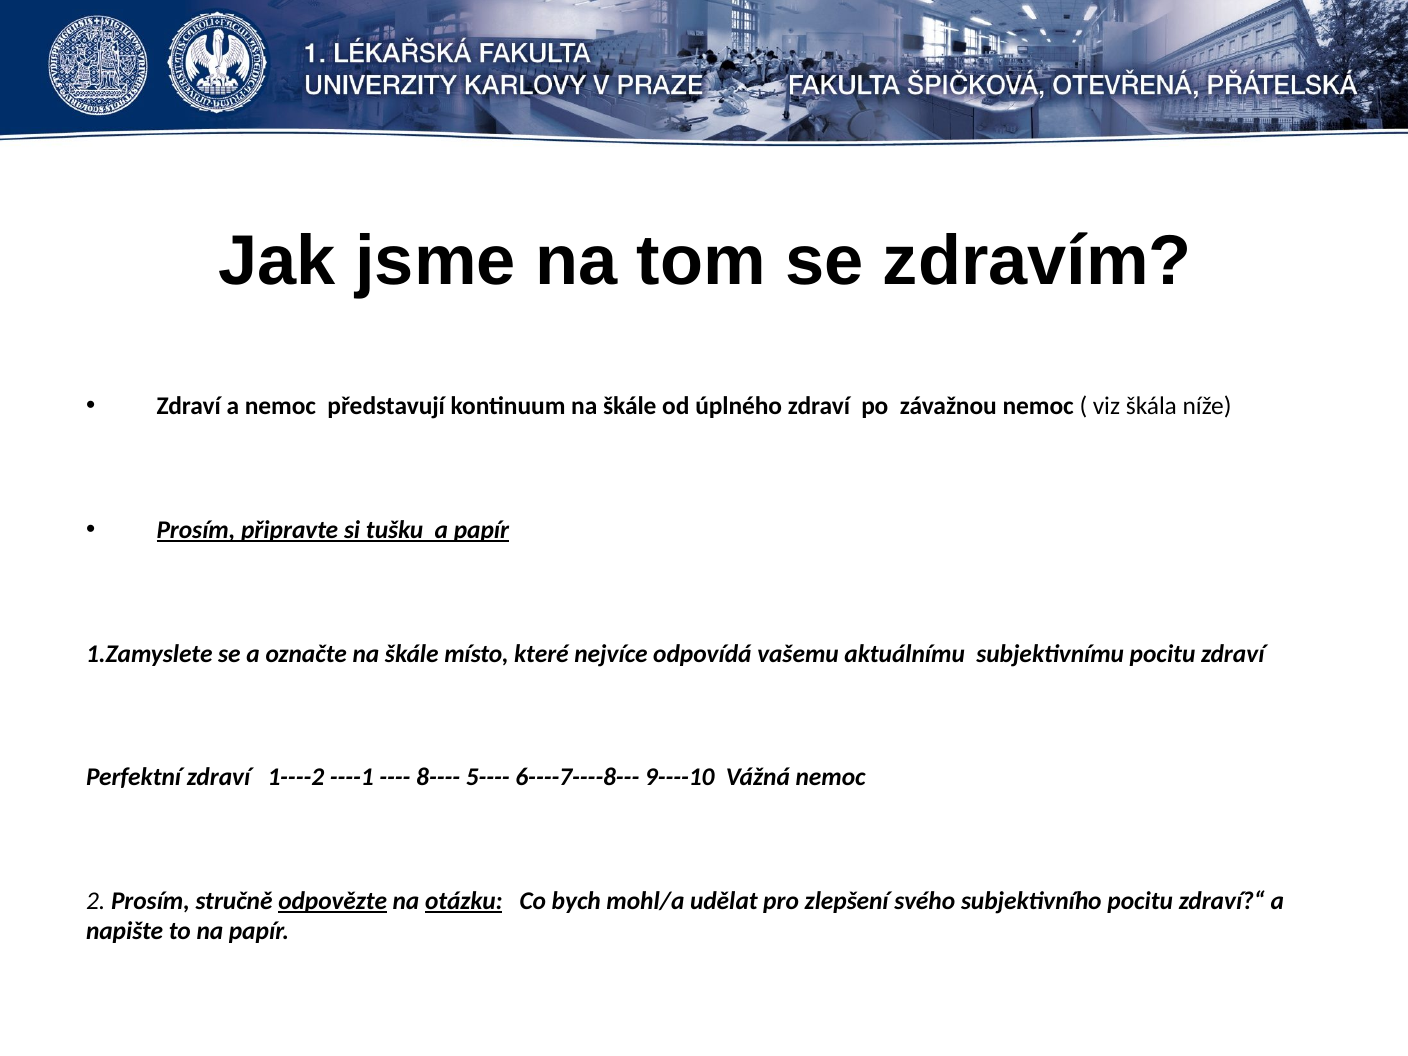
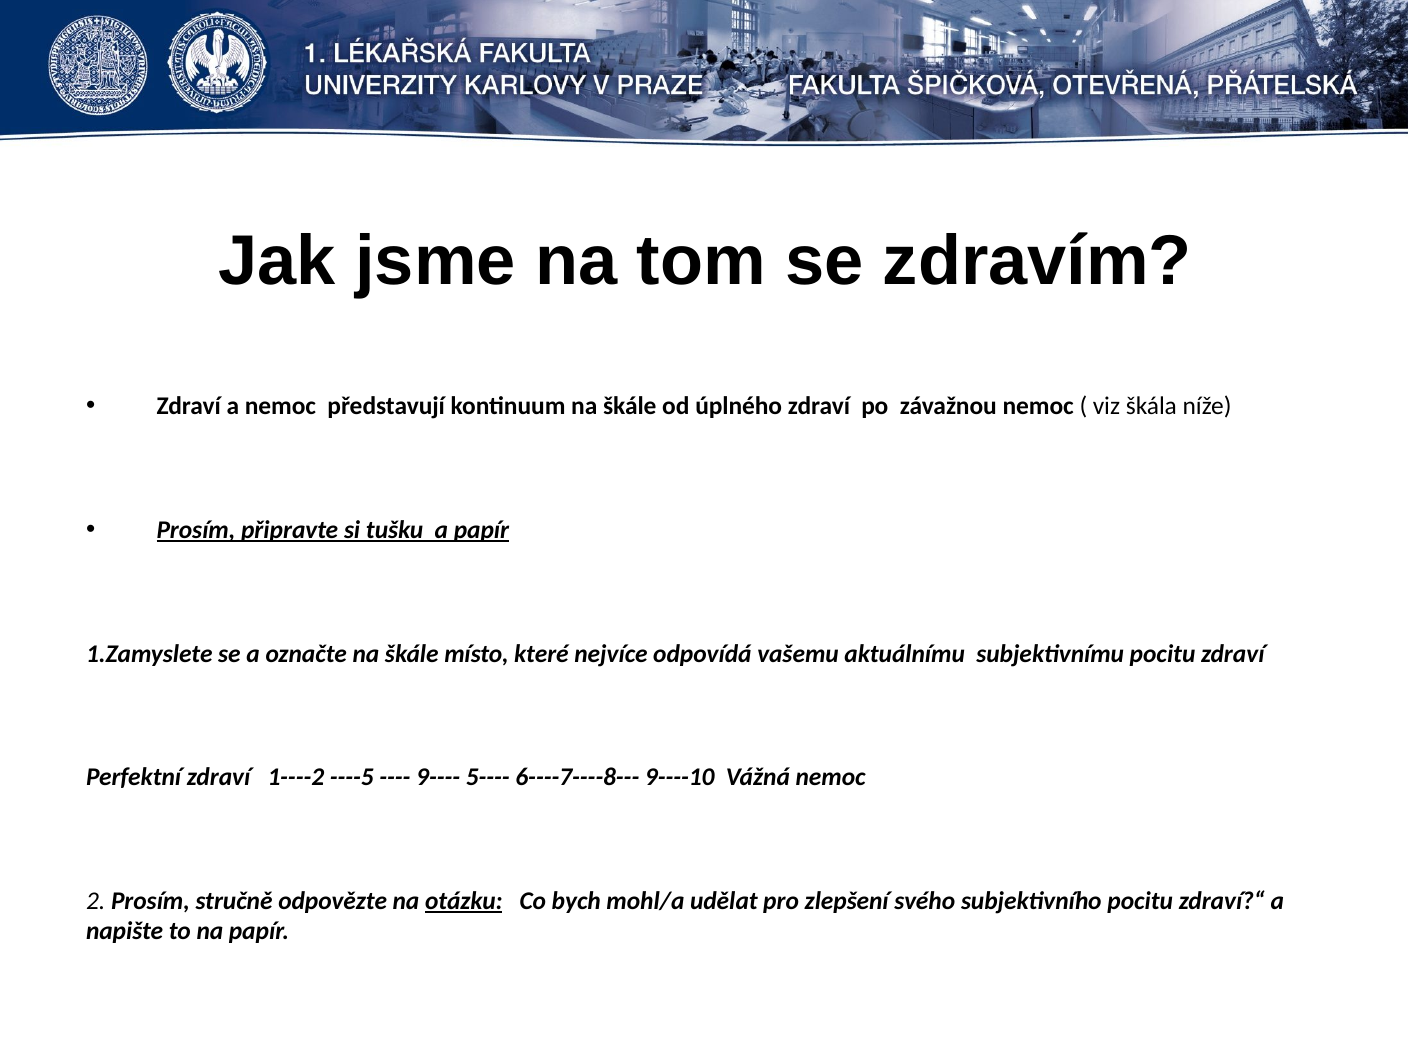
----1: ----1 -> ----5 (352, 777)
8----: 8---- -> 9---- (438, 777)
odpovězte underline: present -> none (333, 901)
